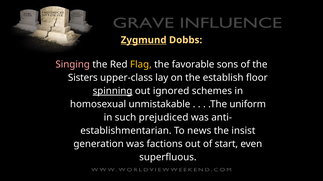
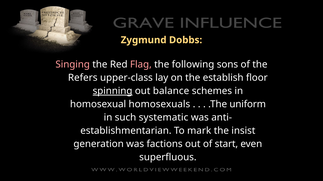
Zygmund underline: present -> none (144, 40)
Flag colour: yellow -> pink (141, 65)
favorable: favorable -> following (193, 65)
Sisters: Sisters -> Refers (83, 78)
ignored: ignored -> balance (171, 91)
unmistakable: unmistakable -> homosexuals (159, 105)
prejudiced: prejudiced -> systematic (164, 118)
news: news -> mark (199, 131)
